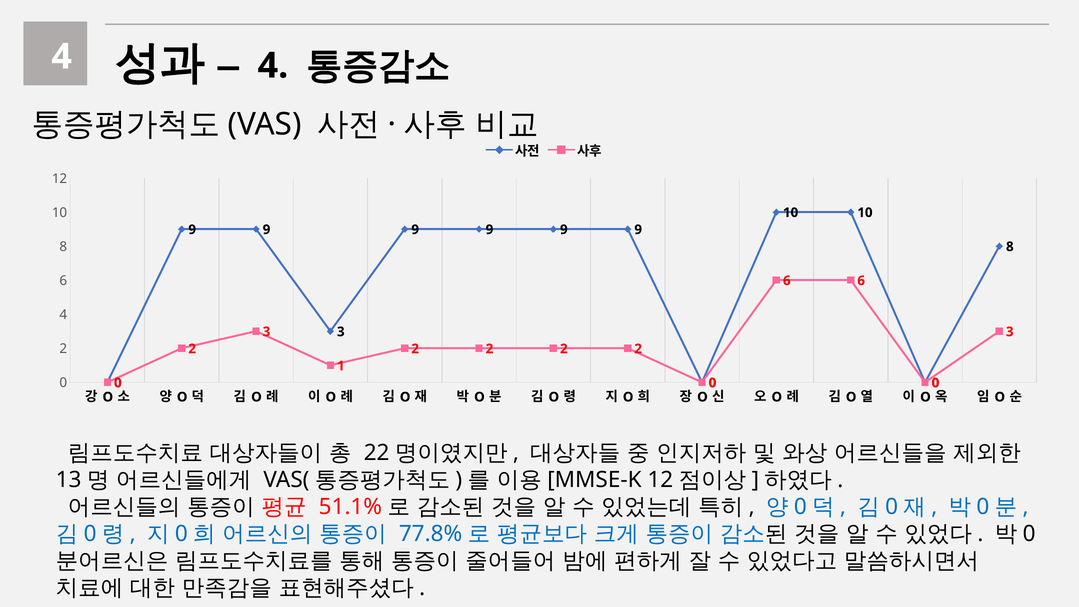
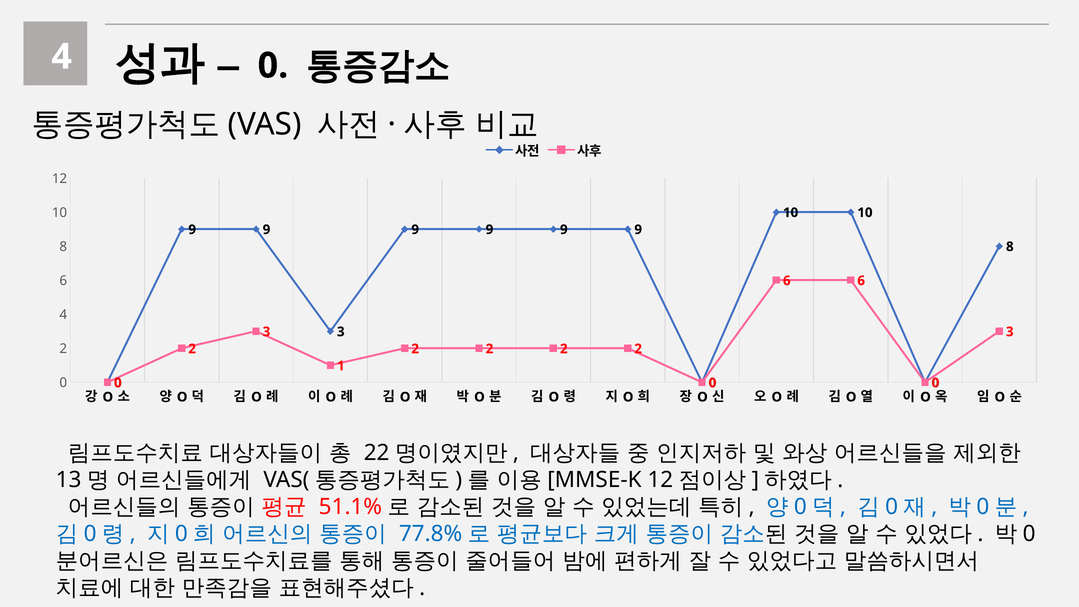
4: 4 -> 0 (273, 66)
